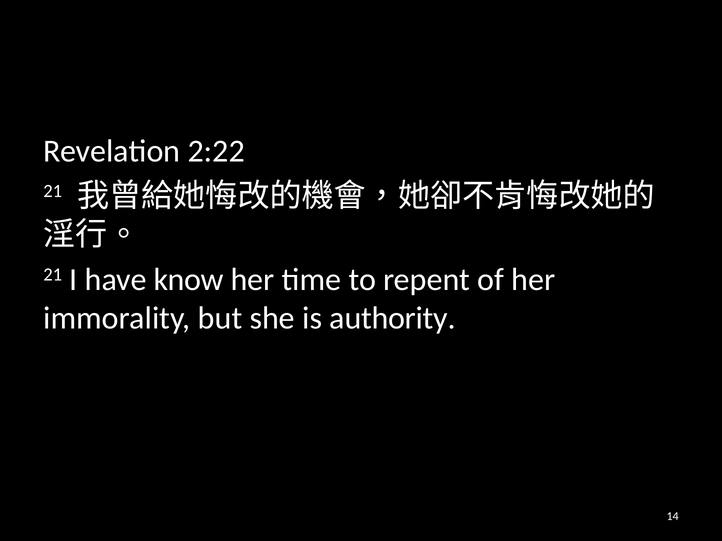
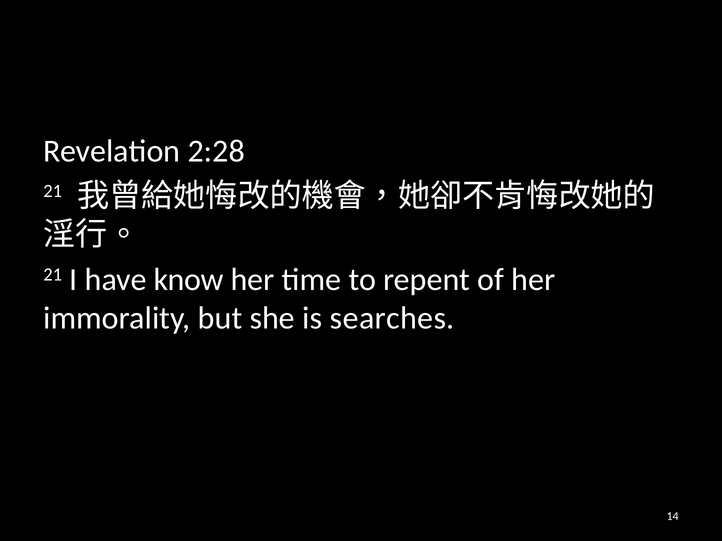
2:22: 2:22 -> 2:28 (216, 151)
authority: authority -> searches (392, 318)
